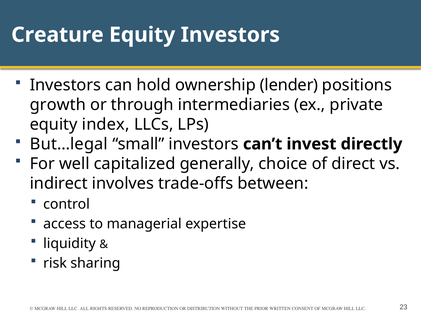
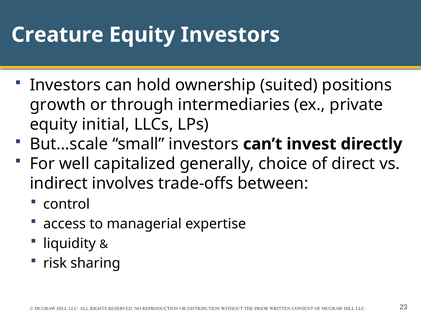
lender: lender -> suited (289, 85)
index: index -> initial (106, 124)
But…legal: But…legal -> But…scale (69, 144)
